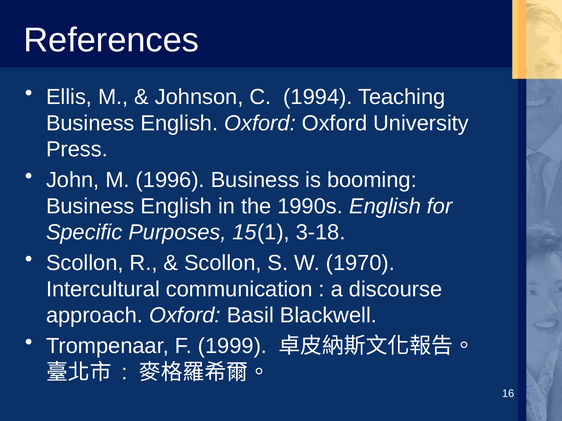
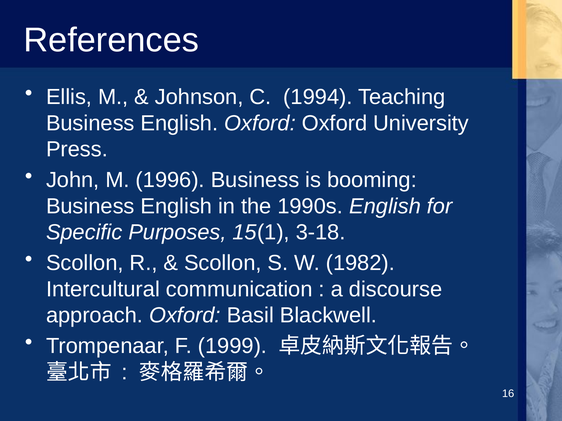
1970: 1970 -> 1982 (360, 263)
